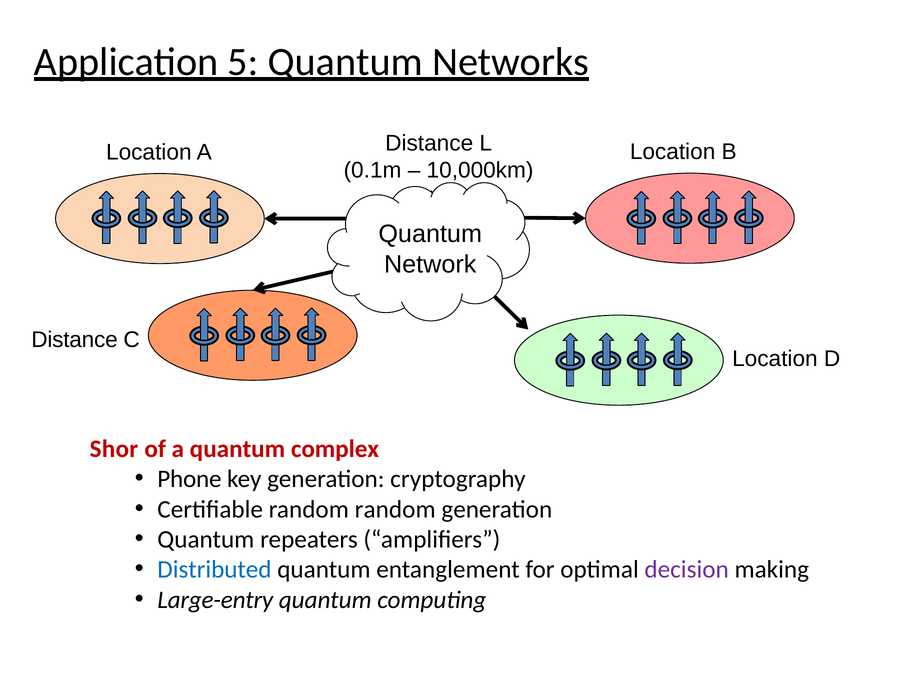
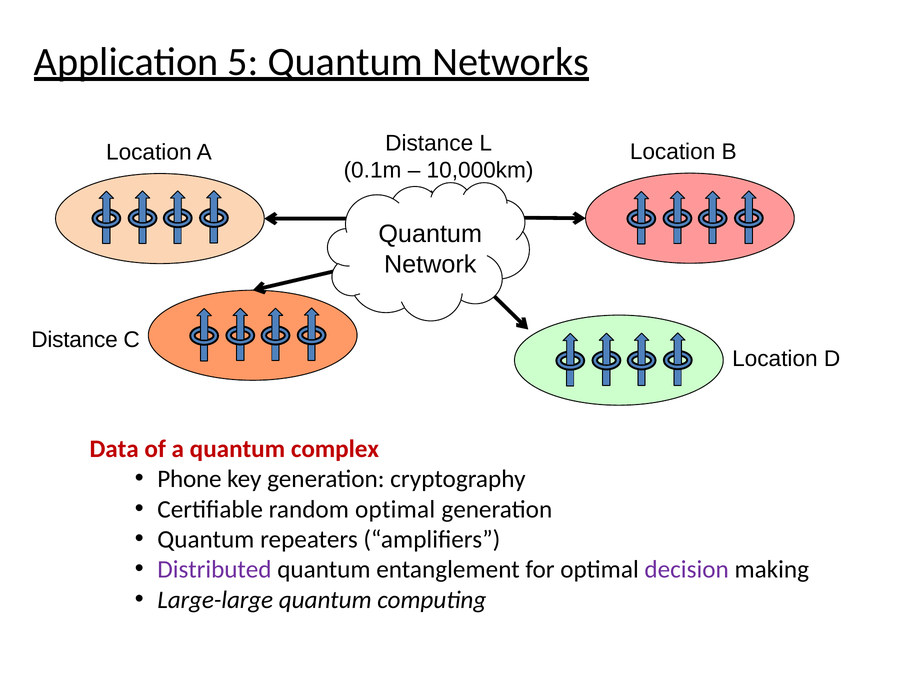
Shor: Shor -> Data (114, 449)
random random: random -> optimal (395, 510)
Distributed colour: blue -> purple (214, 570)
Large-entry: Large-entry -> Large-large (215, 600)
